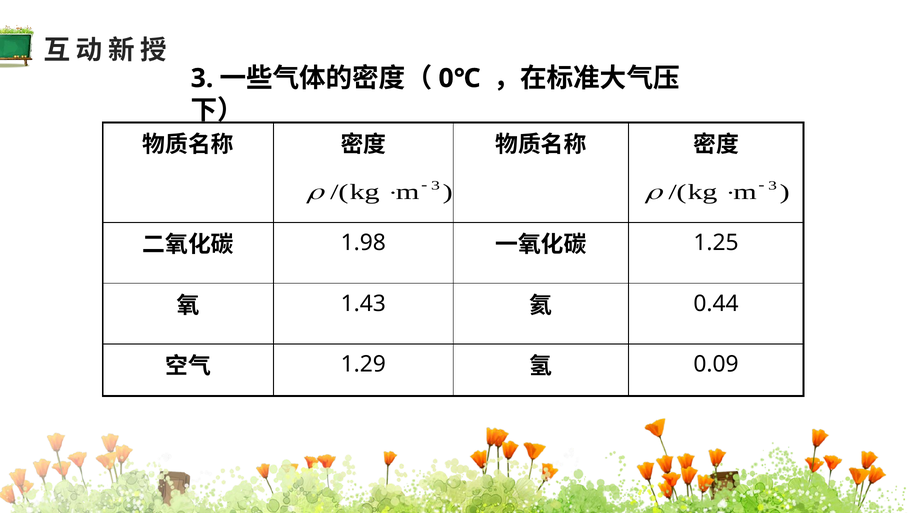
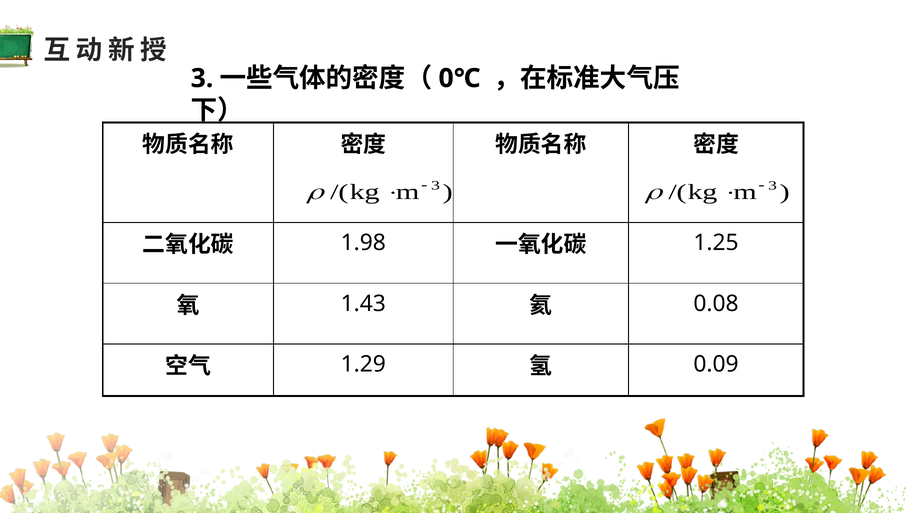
0.44: 0.44 -> 0.08 (716, 303)
